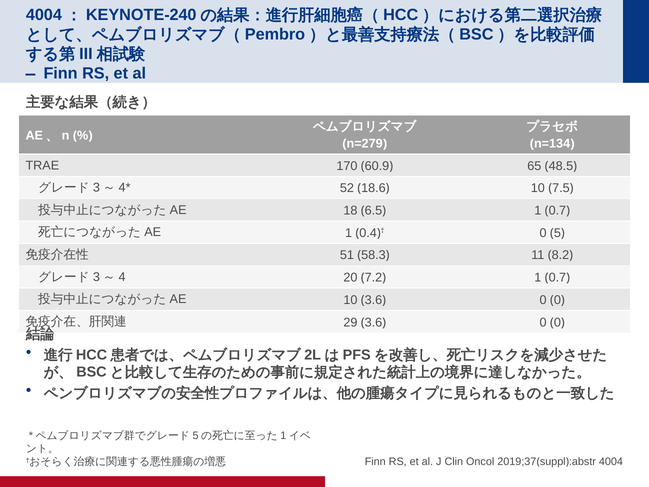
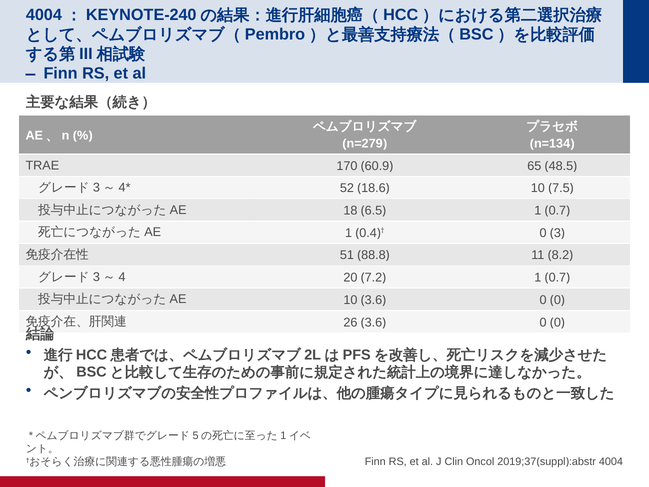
5: 5 -> 3 (557, 233)
58.3: 58.3 -> 88.8 (373, 255)
29: 29 -> 26 (350, 322)
